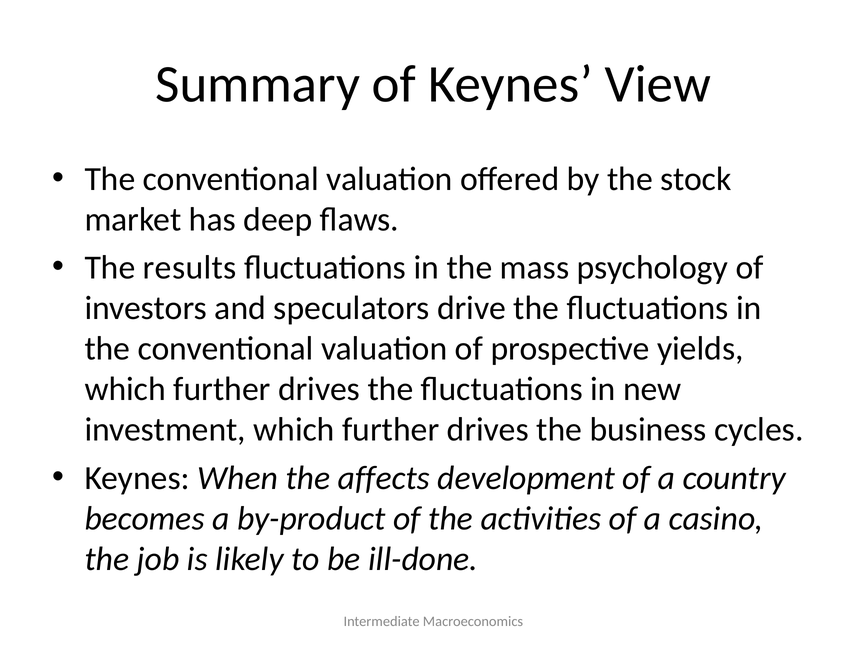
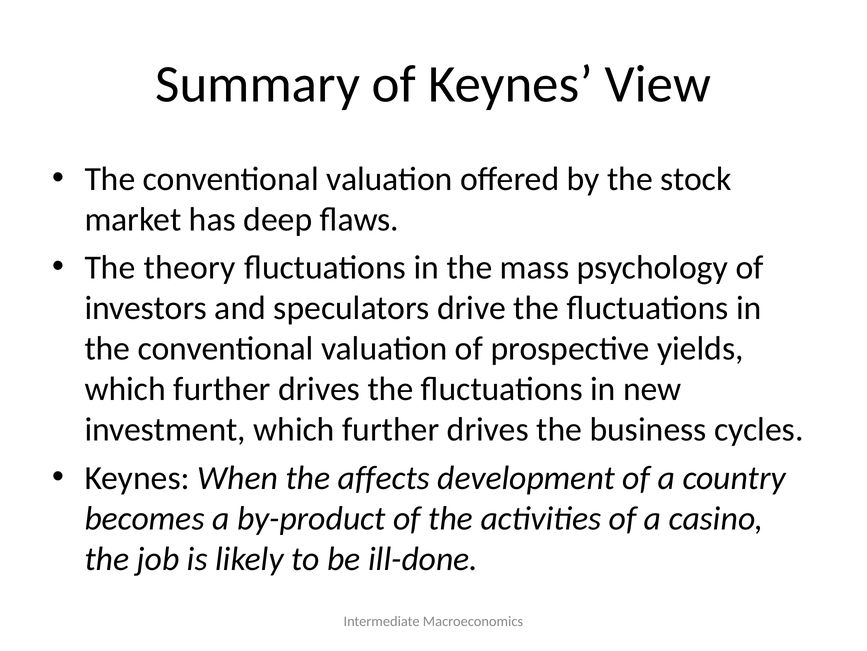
results: results -> theory (190, 267)
